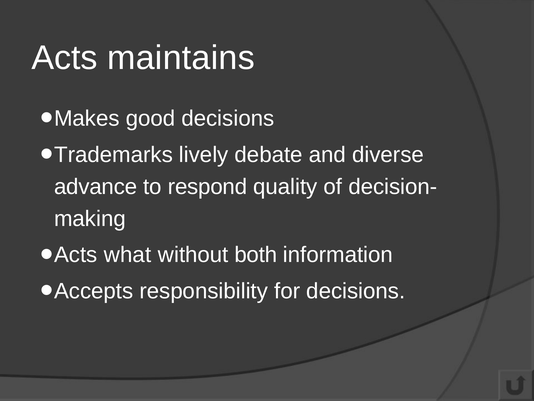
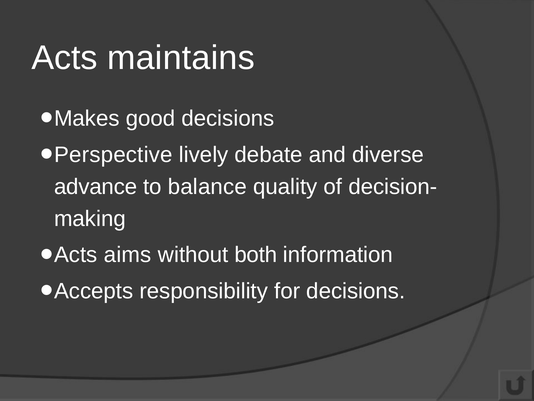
Trademarks: Trademarks -> Perspective (113, 154)
respond: respond -> balance (207, 187)
what: what -> aims (128, 255)
